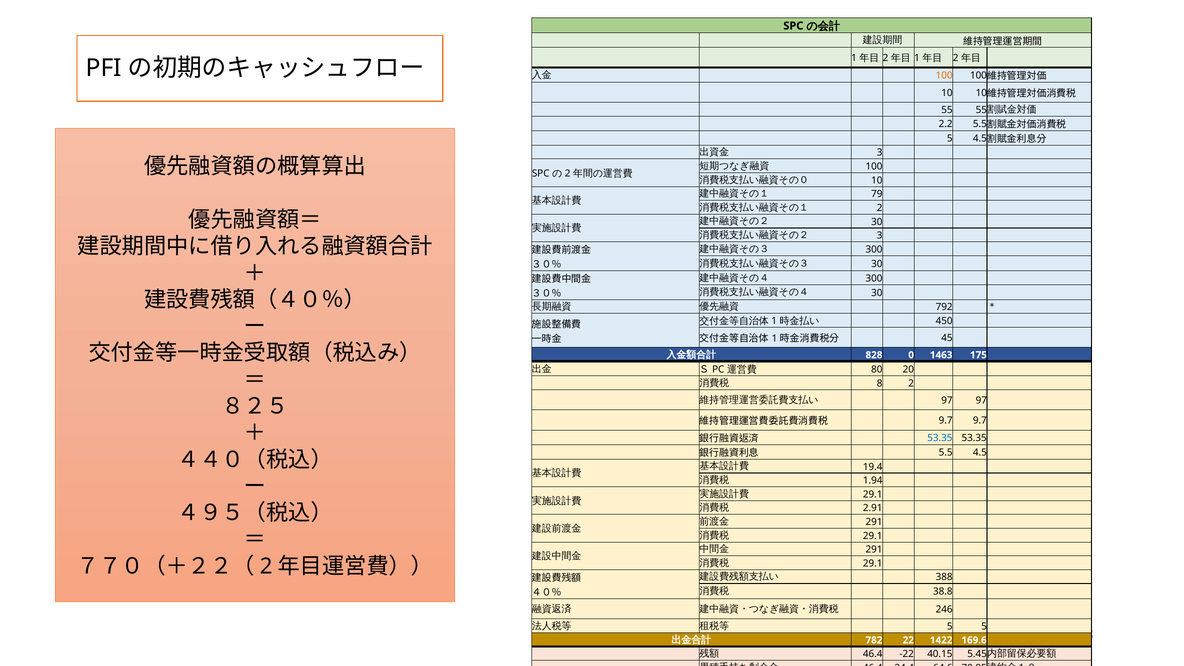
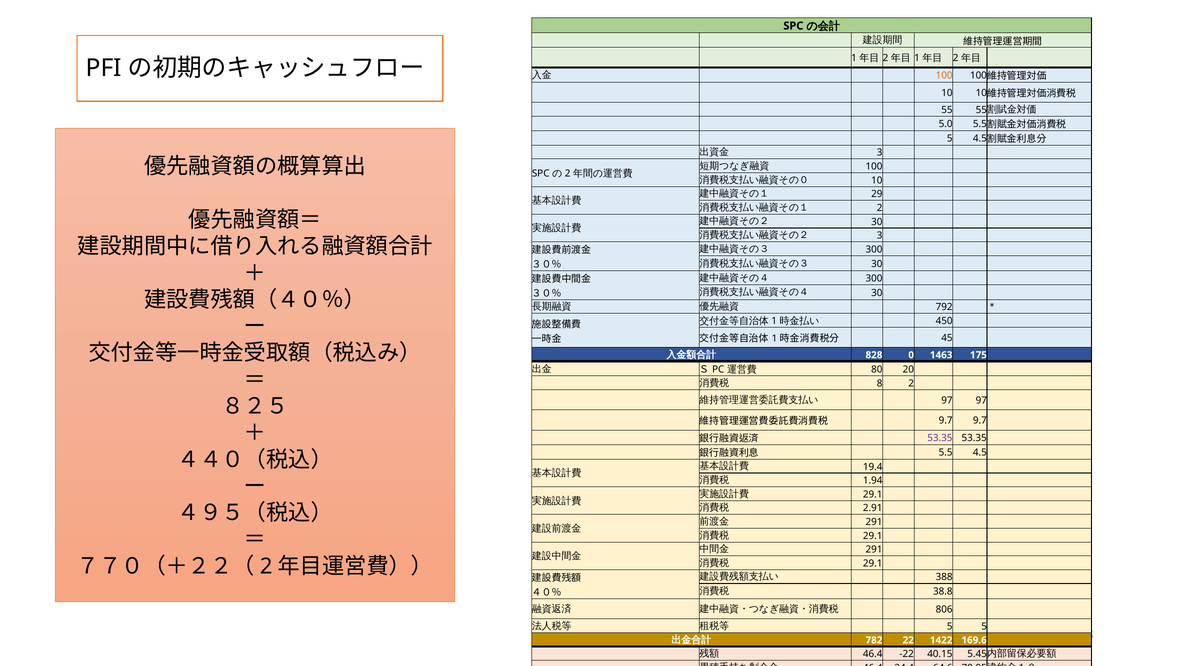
2.2: 2.2 -> 5.0 (946, 124)
79: 79 -> 29 (877, 194)
53.35 colour: blue -> purple (940, 438)
246: 246 -> 806 (944, 609)
